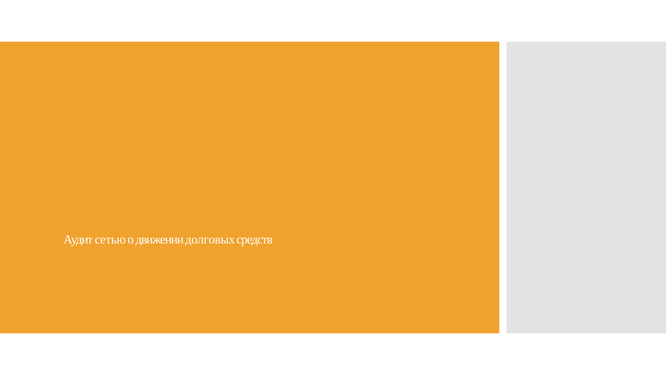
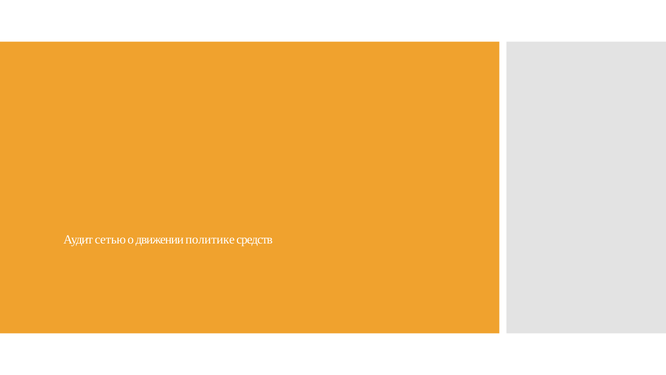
долговых: долговых -> политике (210, 239)
